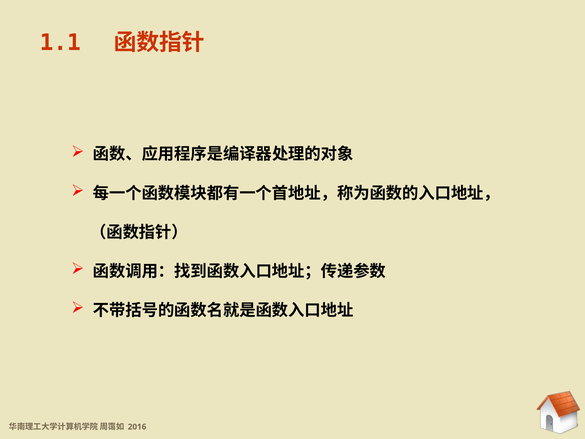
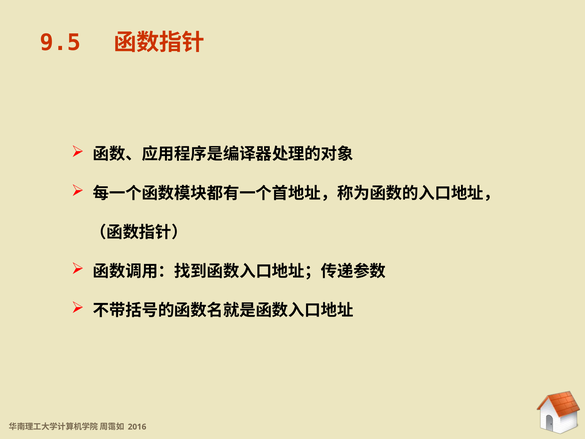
1.1: 1.1 -> 9.5 (60, 42)
